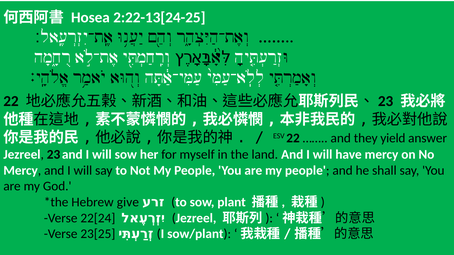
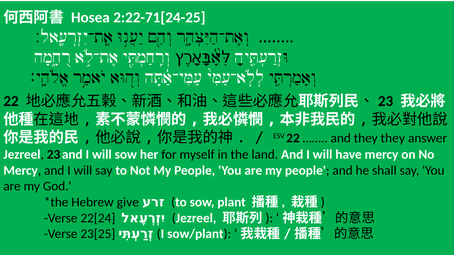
2:22-13[24-25: 2:22-13[24-25 -> 2:22-71[24-25 (159, 17)
they yield: yield -> they (393, 138)
